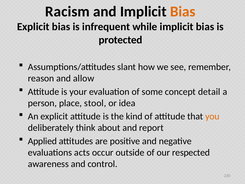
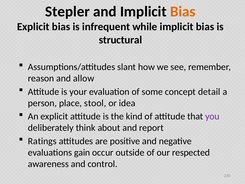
Racism: Racism -> Stepler (67, 11)
protected: protected -> structural (120, 40)
you colour: orange -> purple (212, 116)
Applied: Applied -> Ratings (42, 141)
acts: acts -> gain (82, 152)
